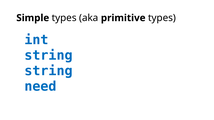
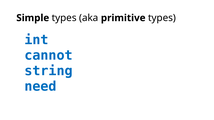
string: string -> cannot (48, 56)
